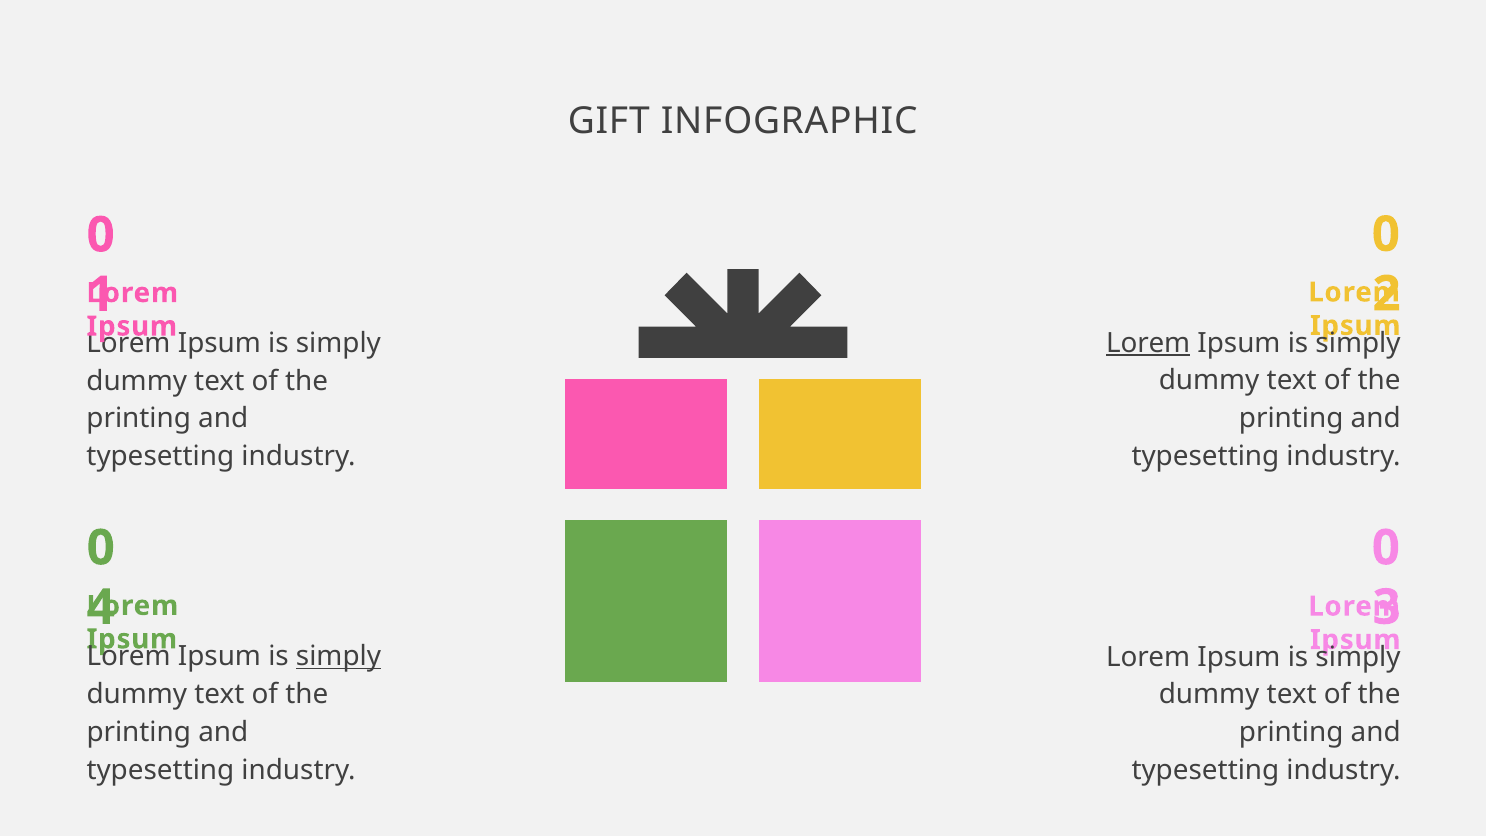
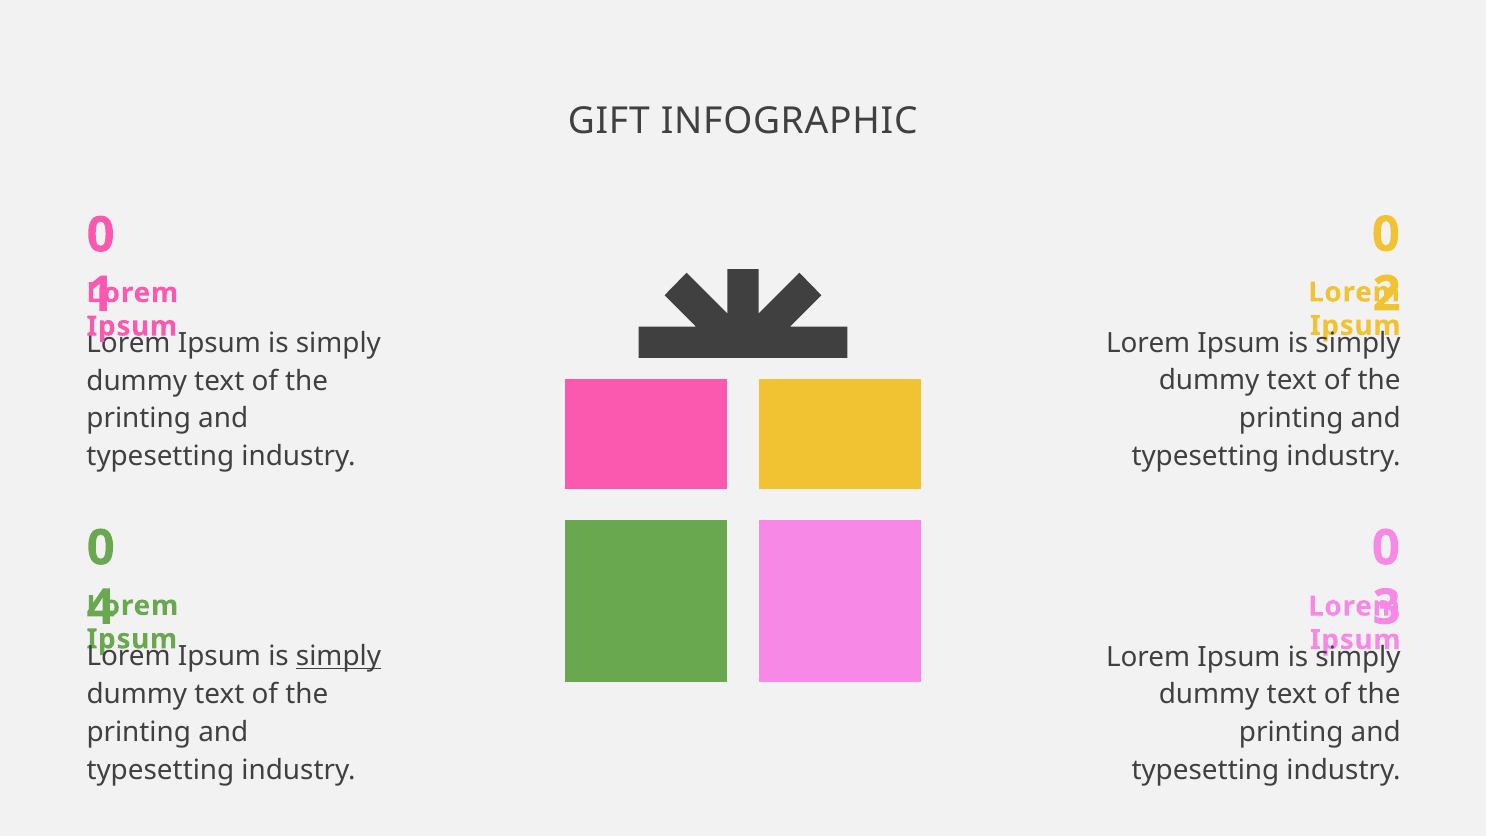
Lorem underline: present -> none (1148, 343)
